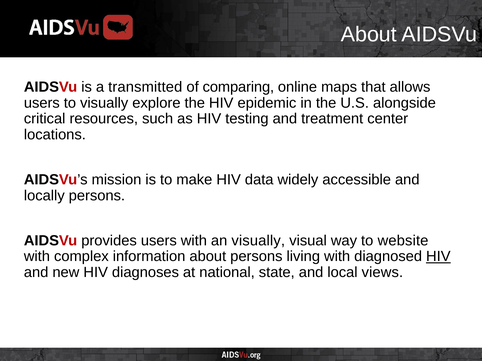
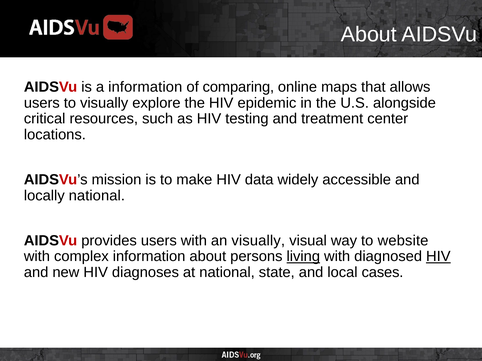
a transmitted: transmitted -> information (145, 87)
locally persons: persons -> national (97, 196)
living underline: none -> present (303, 257)
views: views -> cases (383, 273)
